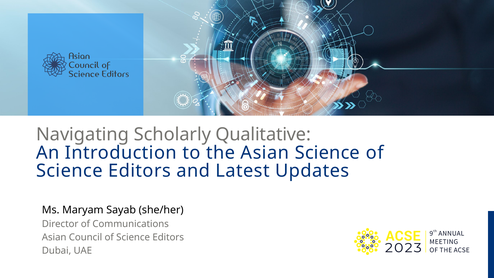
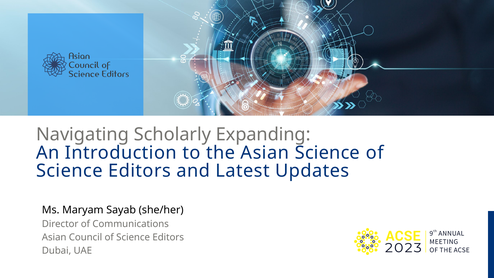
Qualitative: Qualitative -> Expanding (263, 135)
